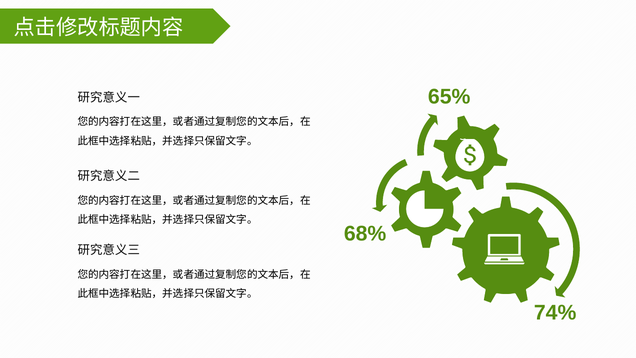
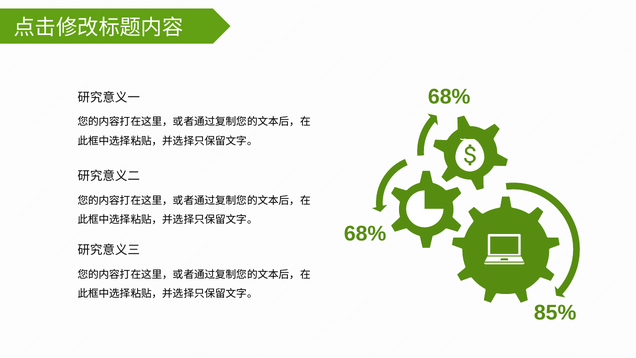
65%: 65% -> 68% (449, 97)
74%: 74% -> 85% (555, 313)
